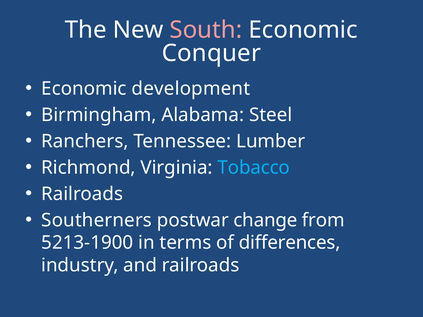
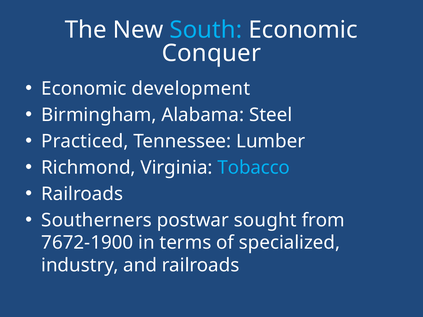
South colour: pink -> light blue (206, 30)
Ranchers: Ranchers -> Practiced (85, 141)
change: change -> sought (265, 220)
5213-1900: 5213-1900 -> 7672-1900 (87, 243)
differences: differences -> specialized (290, 243)
